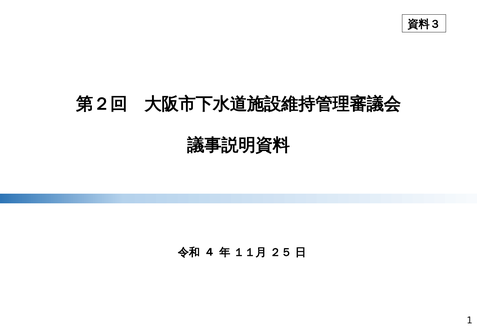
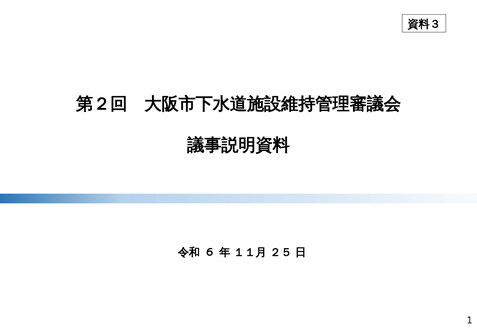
4: 4 -> 6 (210, 252)
